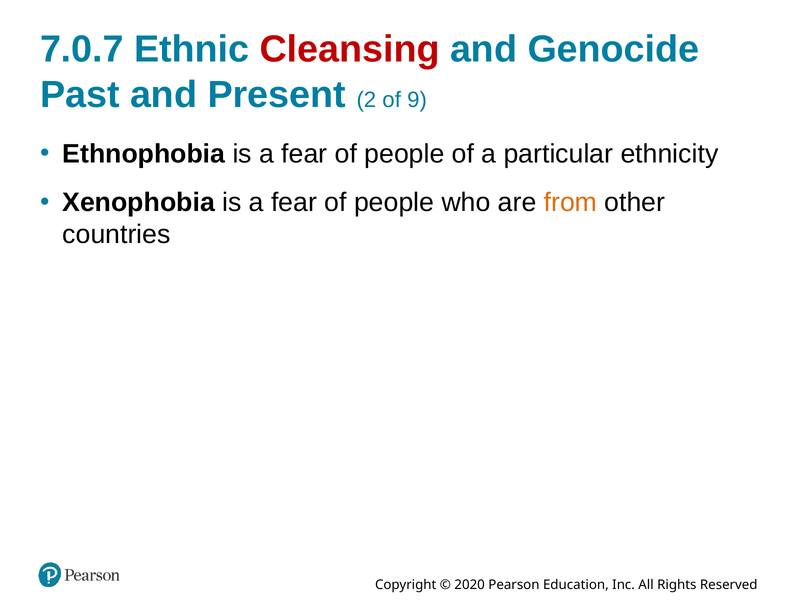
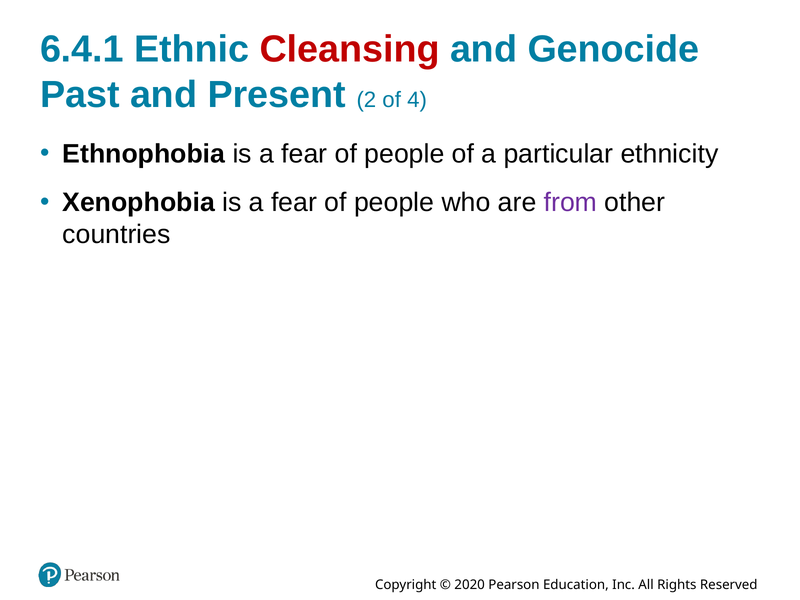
7.0.7: 7.0.7 -> 6.4.1 (82, 49)
9: 9 -> 4 (417, 100)
from colour: orange -> purple (570, 203)
